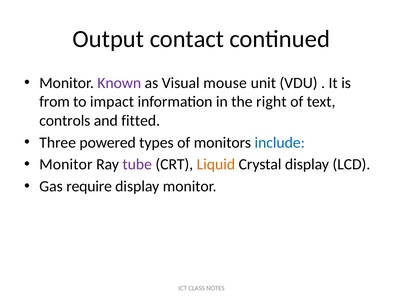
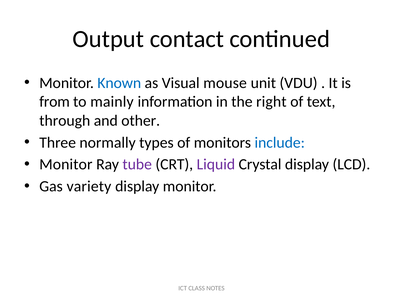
Known colour: purple -> blue (119, 83)
impact: impact -> mainly (112, 102)
controls: controls -> through (65, 121)
fitted: fitted -> other (141, 121)
powered: powered -> normally (108, 143)
Liquid colour: orange -> purple (216, 165)
require: require -> variety (89, 187)
